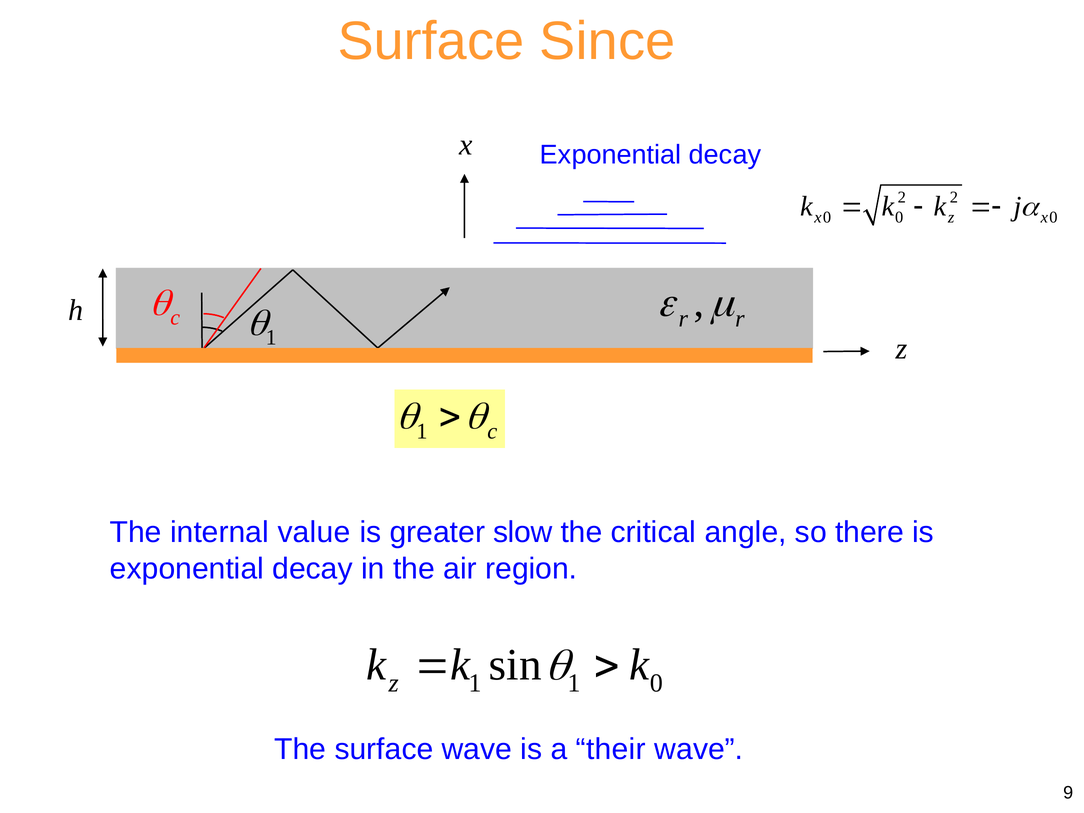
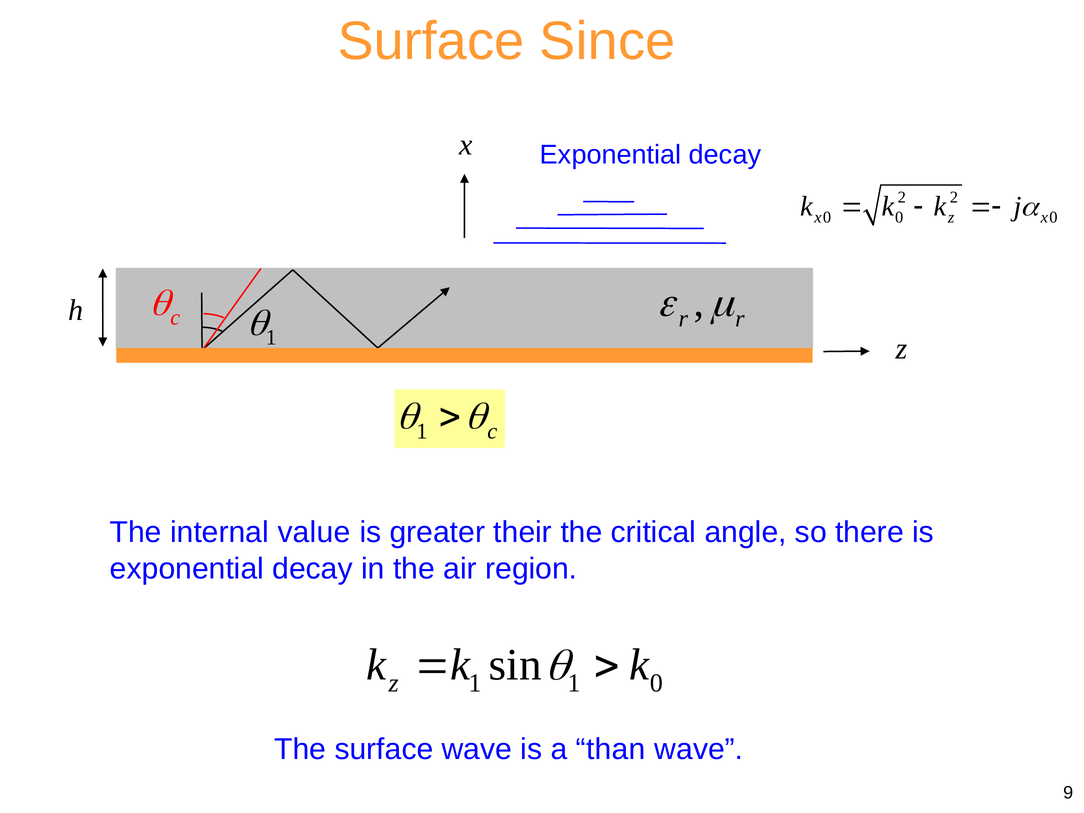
slow: slow -> their (523, 532)
their: their -> than (611, 749)
